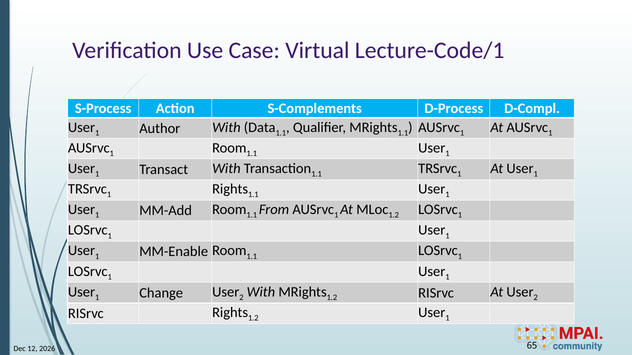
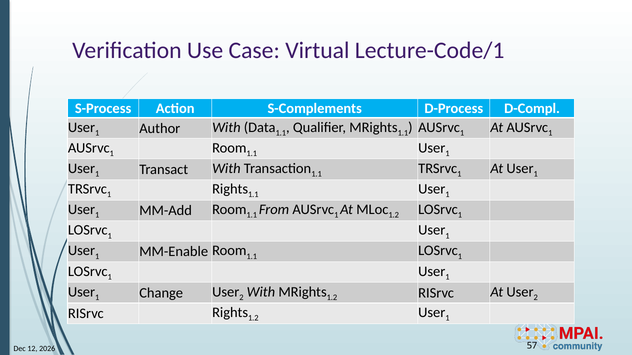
65: 65 -> 57 (532, 346)
